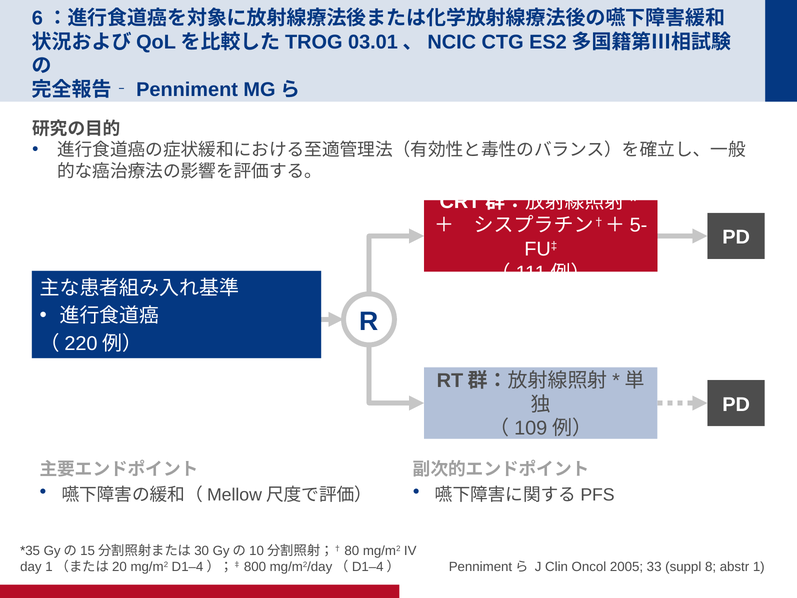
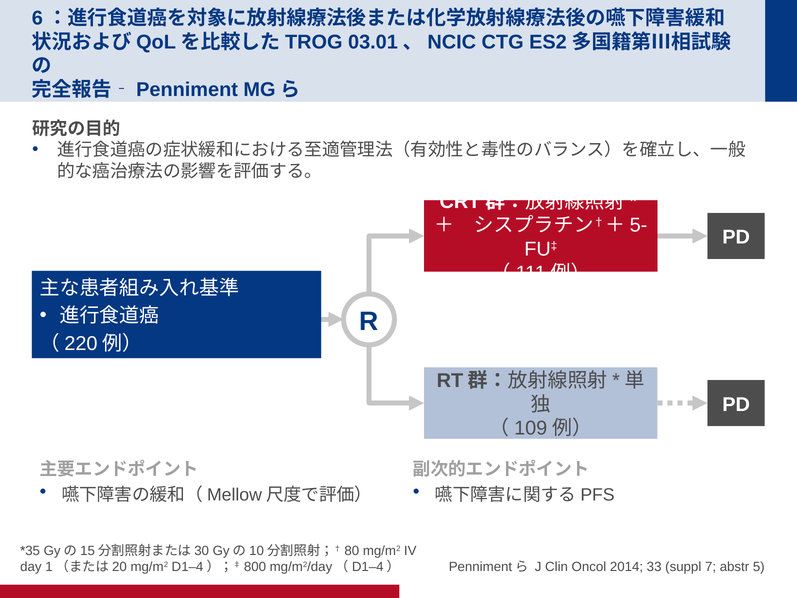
2005: 2005 -> 2014 (626, 567)
8: 8 -> 7 (711, 567)
1: 1 -> 5 (759, 567)
